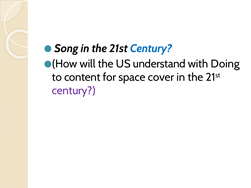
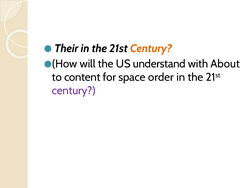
Song: Song -> Their (66, 48)
Century colour: blue -> orange (151, 48)
Doing: Doing -> About (225, 64)
cover: cover -> order (161, 77)
